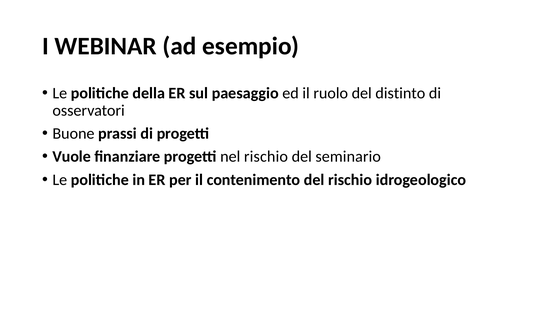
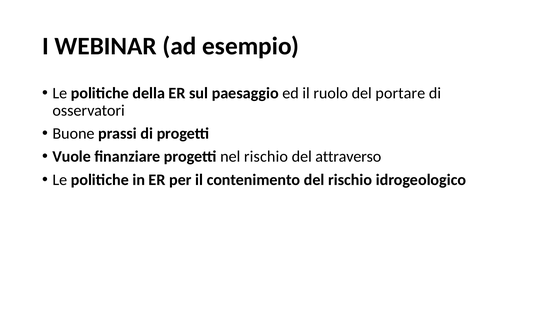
distinto: distinto -> portare (400, 93)
seminario: seminario -> attraverso (348, 157)
